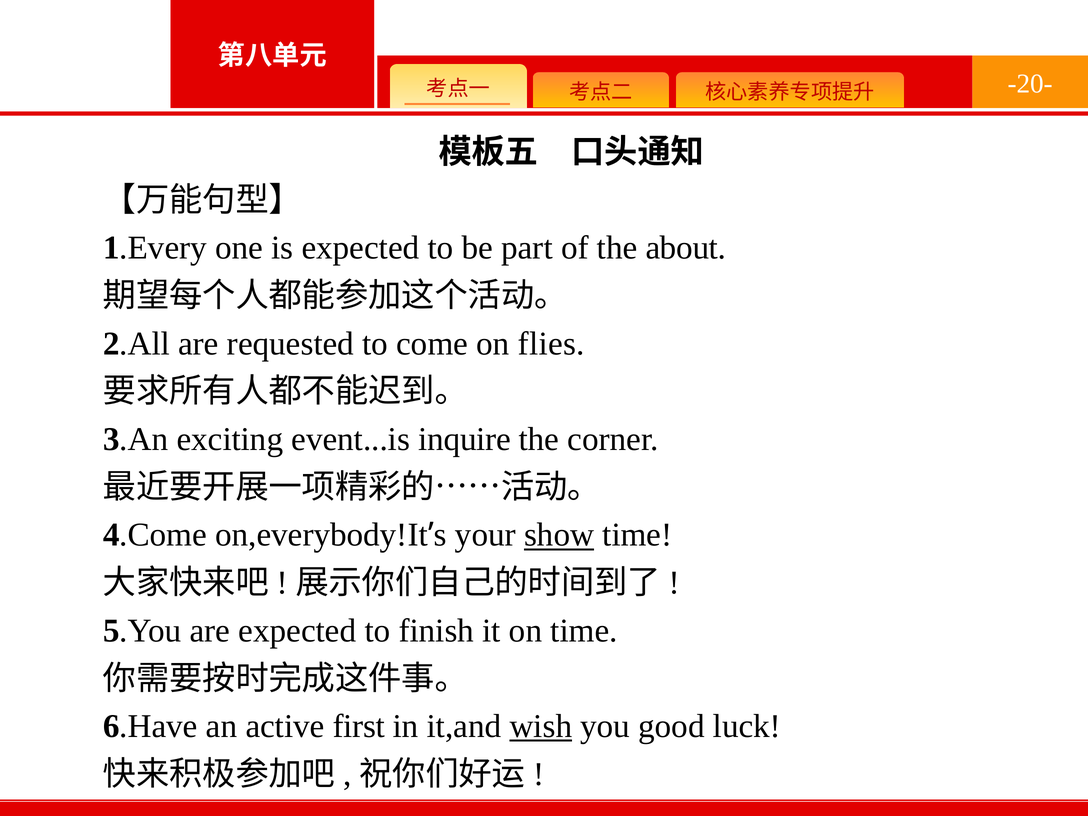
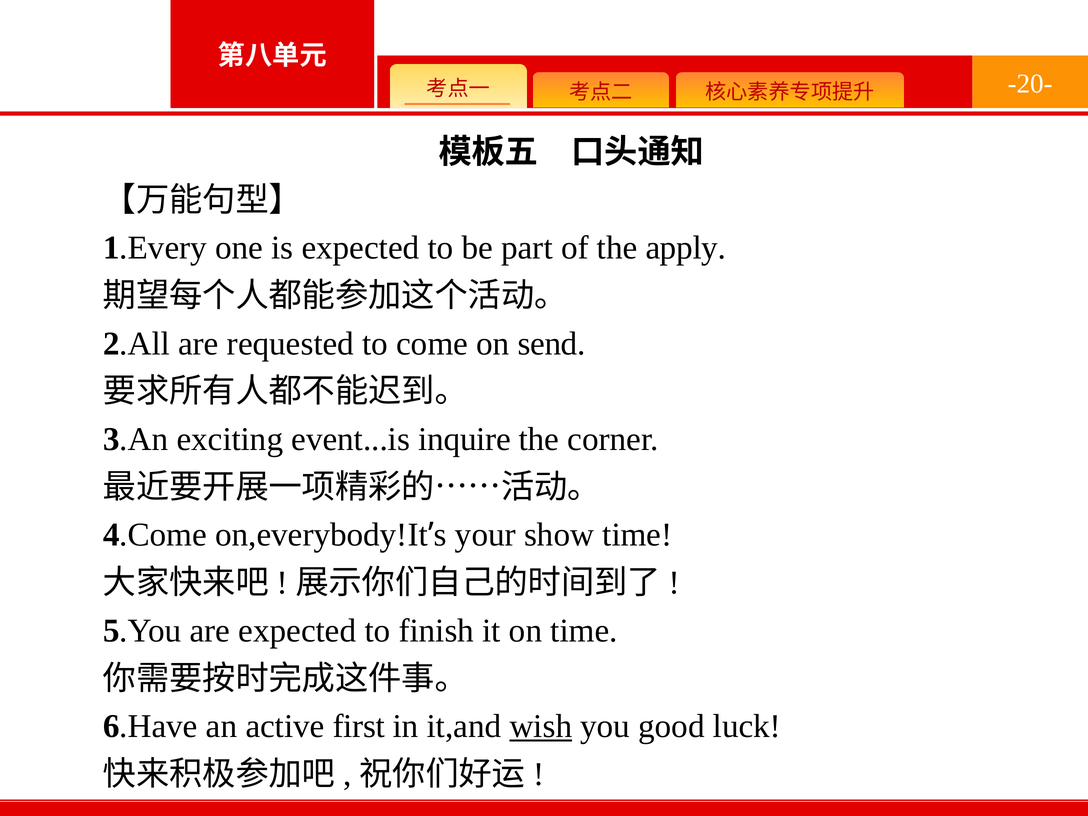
about: about -> apply (686, 248)
flies: flies -> send (552, 344)
show underline: present -> none (559, 535)
